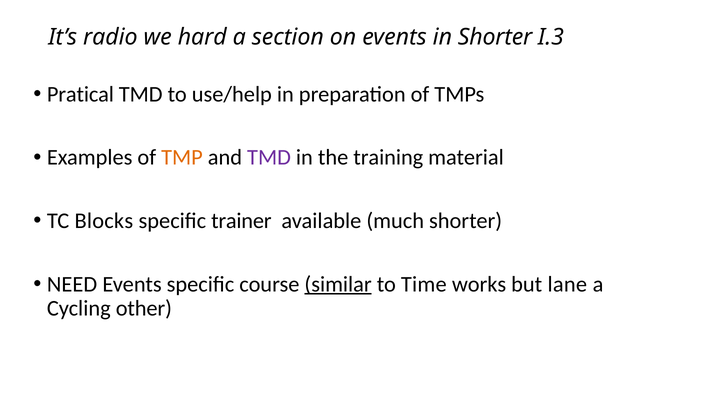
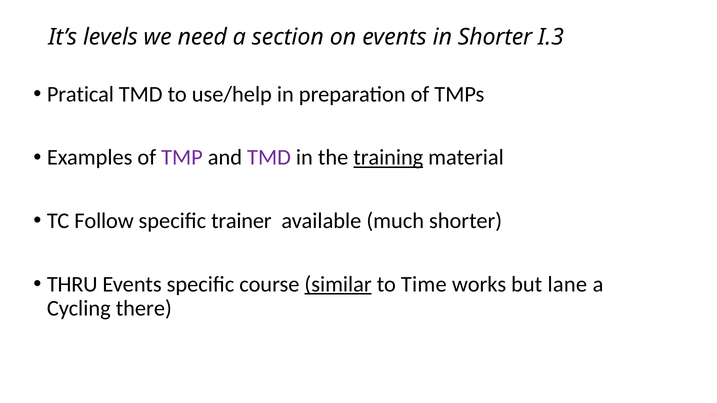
radio: radio -> levels (110, 37)
hard: hard -> need (202, 37)
TMP colour: orange -> purple (182, 158)
training underline: none -> present (388, 158)
Blocks: Blocks -> Follow (104, 221)
NEED: NEED -> THRU (72, 284)
other: other -> there (144, 309)
